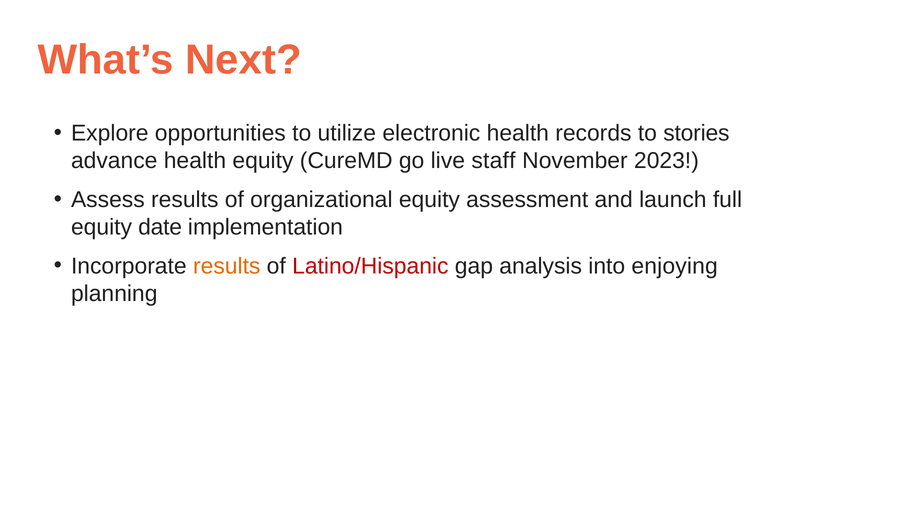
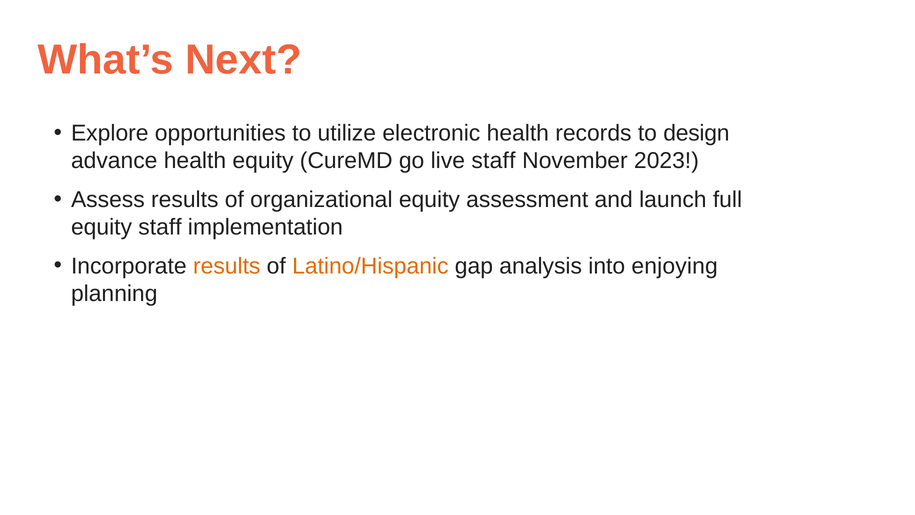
stories: stories -> design (696, 133)
equity date: date -> staff (160, 227)
Latino/Hispanic colour: red -> orange (370, 266)
